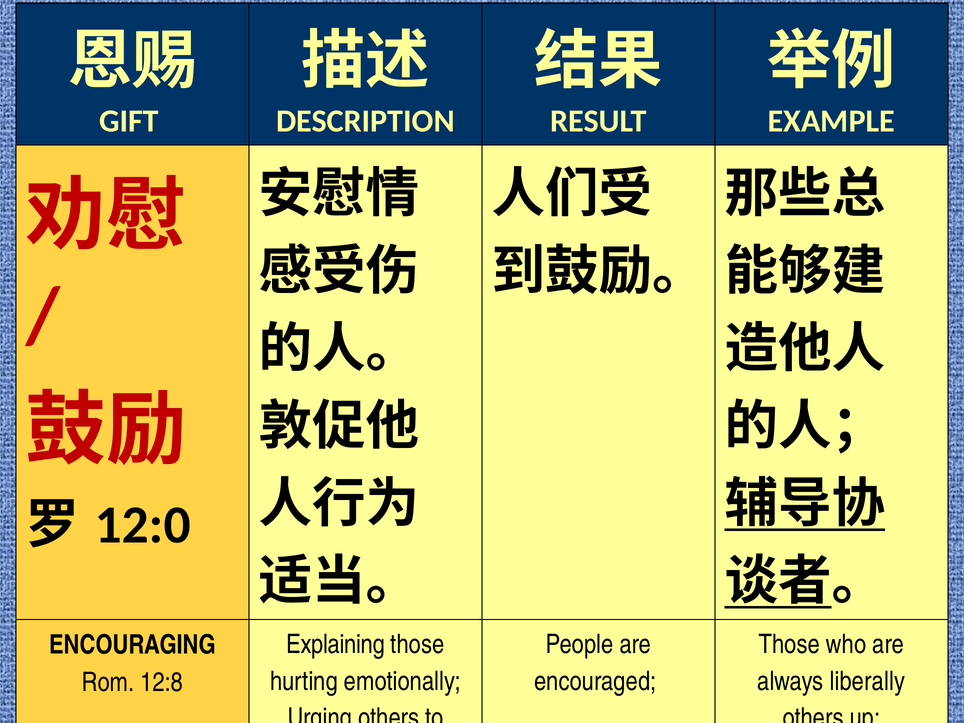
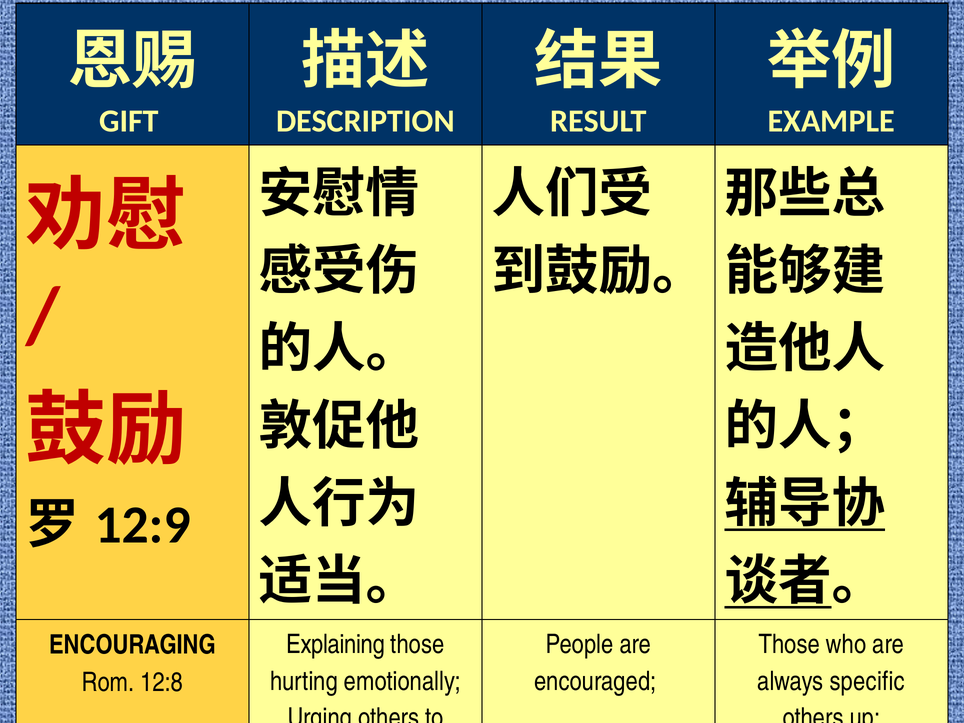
12:0: 12:0 -> 12:9 (143, 525)
liberally: liberally -> specific (867, 681)
